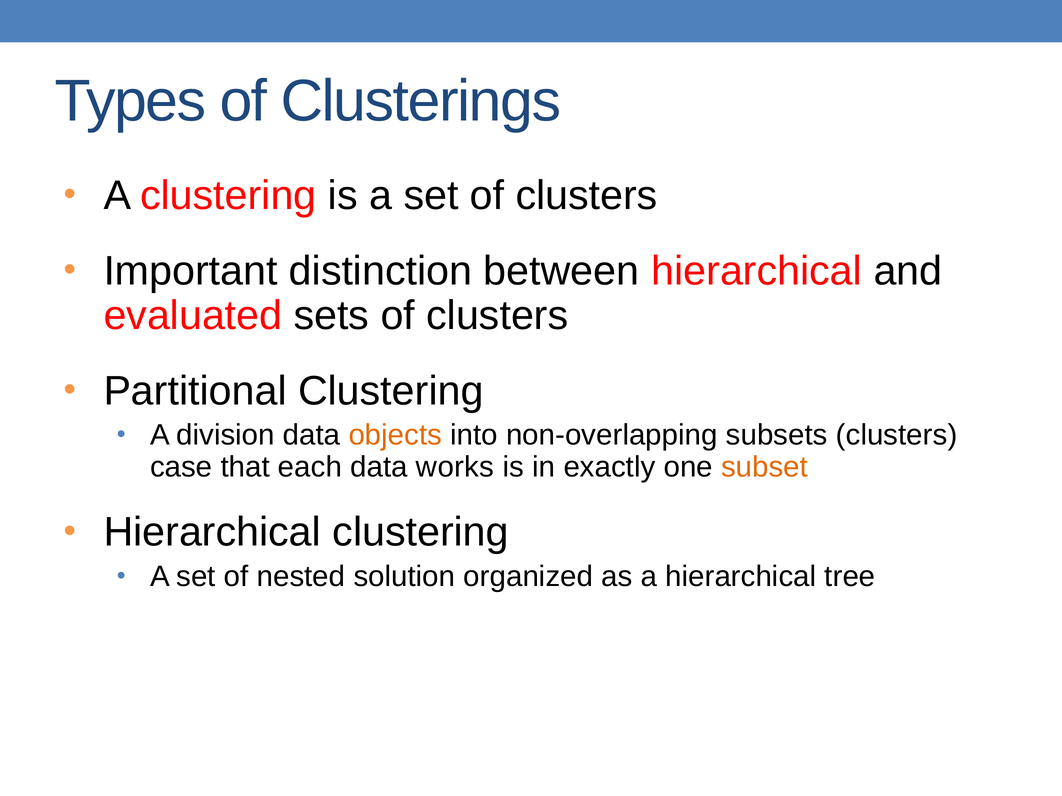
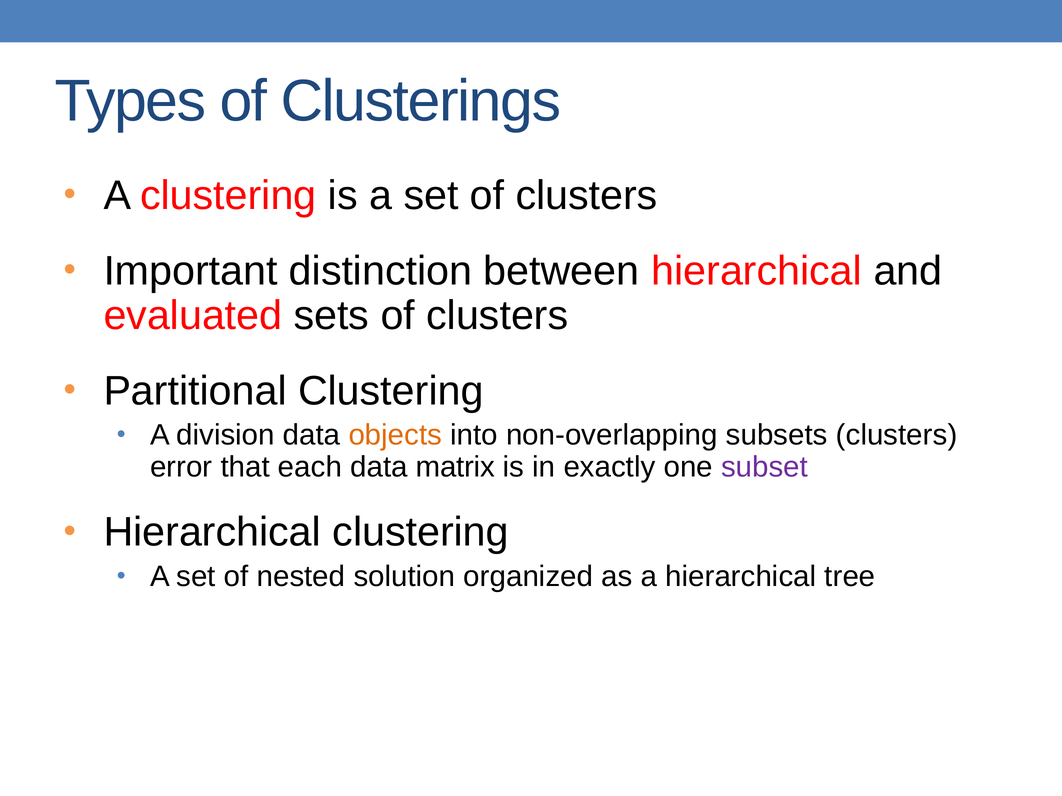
case: case -> error (181, 467)
works: works -> matrix (455, 467)
subset colour: orange -> purple (765, 467)
